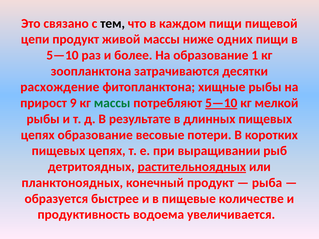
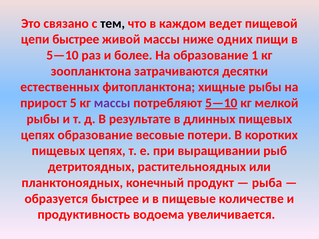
каждом пищи: пищи -> ведет (225, 23)
цепи продукт: продукт -> быстрее (76, 39)
расхождение: расхождение -> естественных (60, 87)
9: 9 -> 5 (73, 103)
массы colour: green -> purple (112, 103)
растительноядных underline: present -> none (192, 167)
